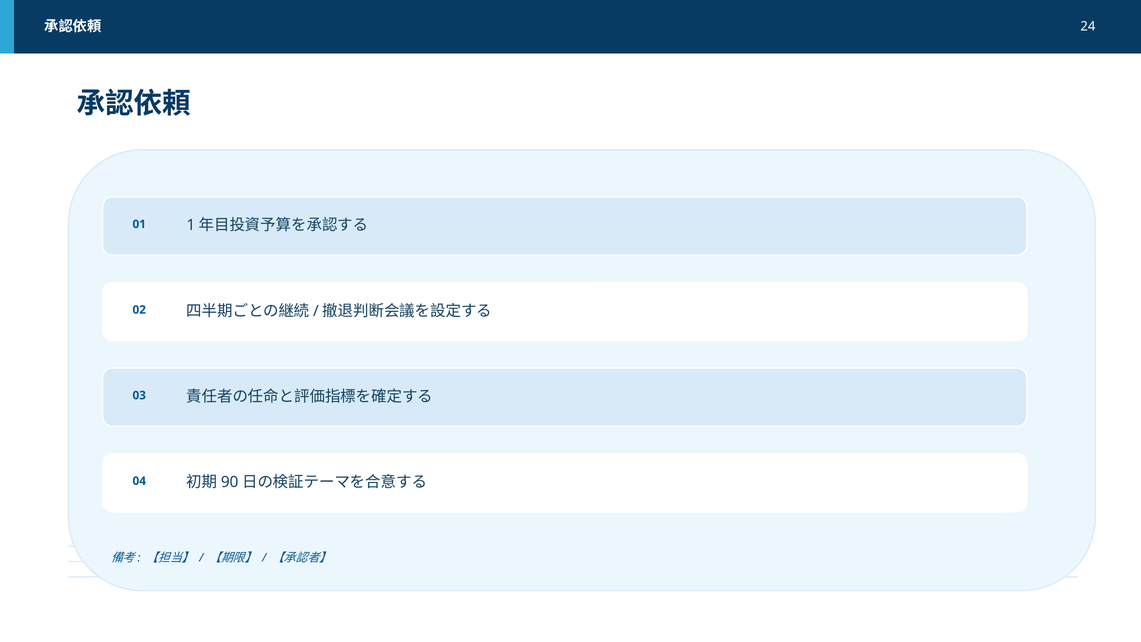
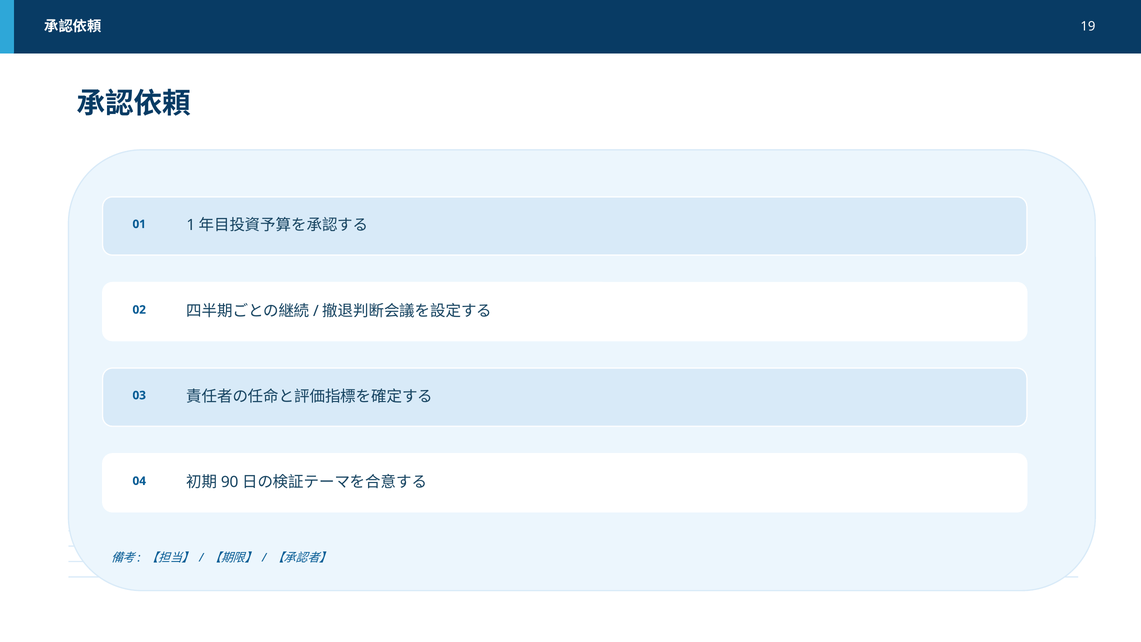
24: 24 -> 19 (1088, 27)
